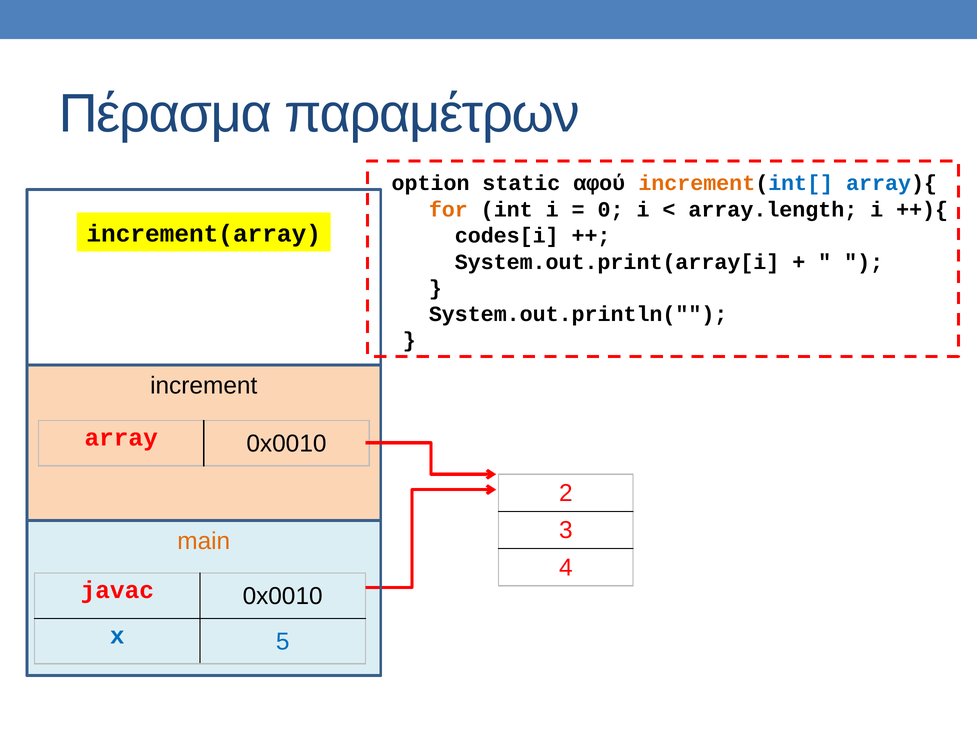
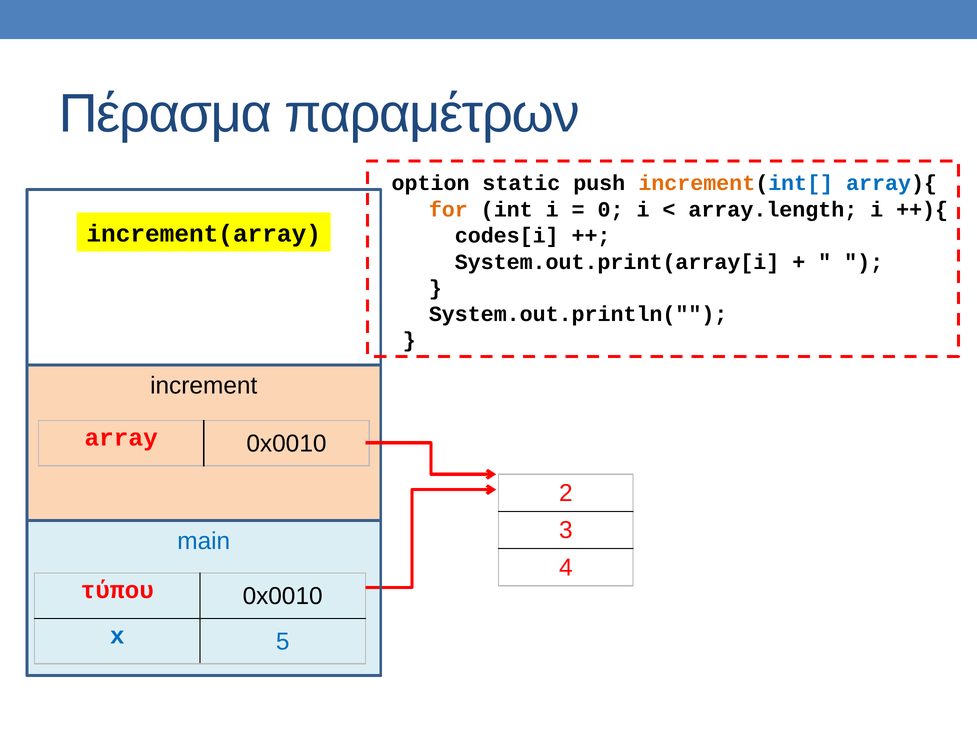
αφού: αφού -> push (599, 183)
main colour: orange -> blue (204, 541)
javac: javac -> τύπου (117, 590)
